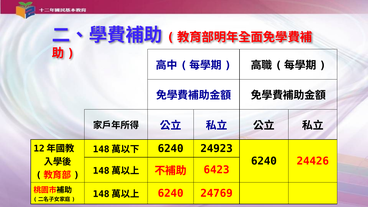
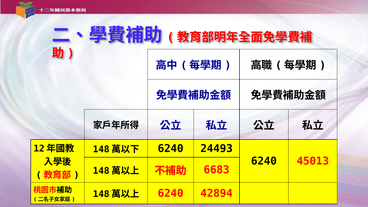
24923: 24923 -> 24493 (217, 149)
24426: 24426 -> 45013 (313, 161)
6423: 6423 -> 6683 (217, 170)
24769: 24769 -> 42894 (217, 193)
